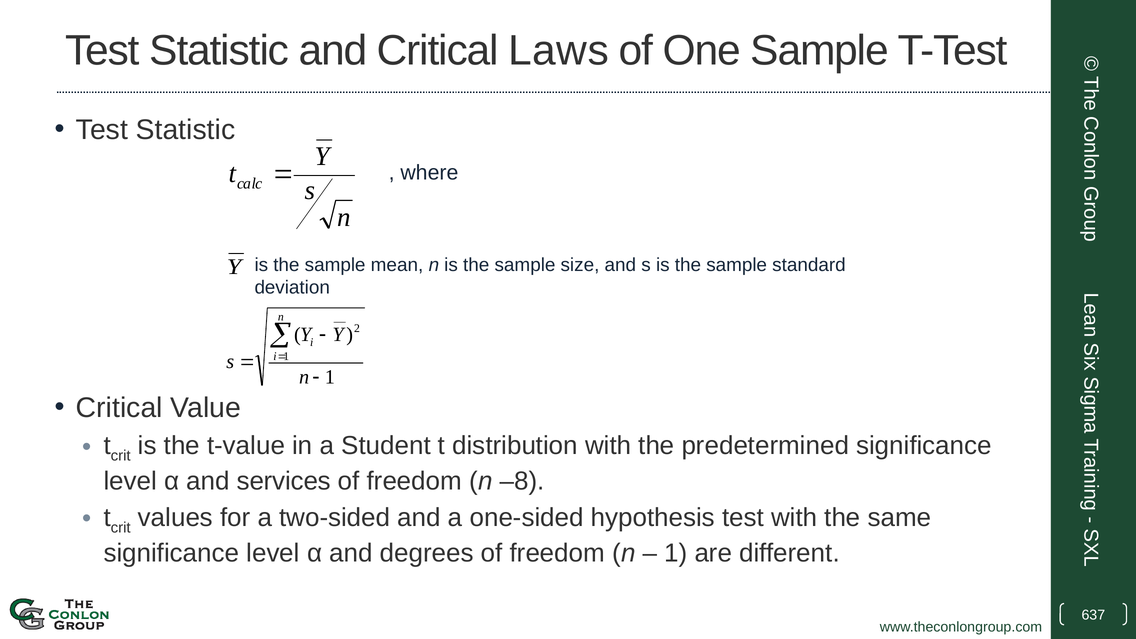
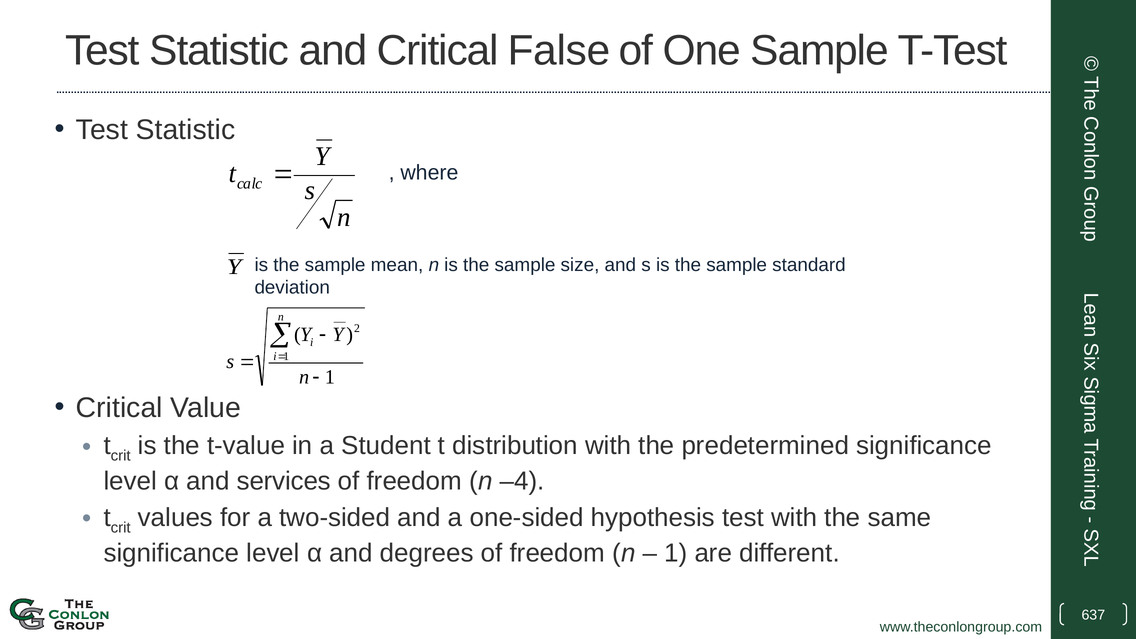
Laws: Laws -> False (559, 51)
–8: –8 -> –4 (522, 481)
